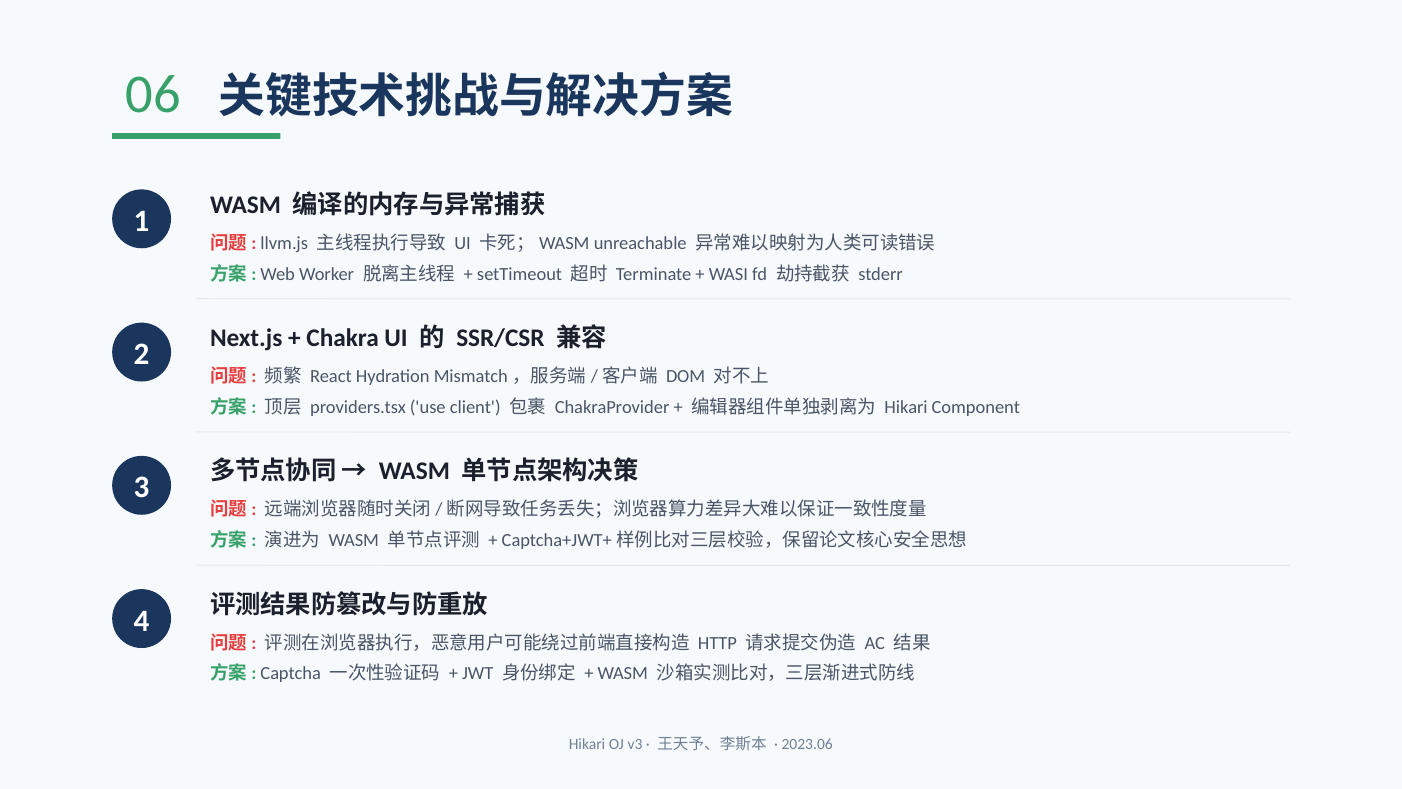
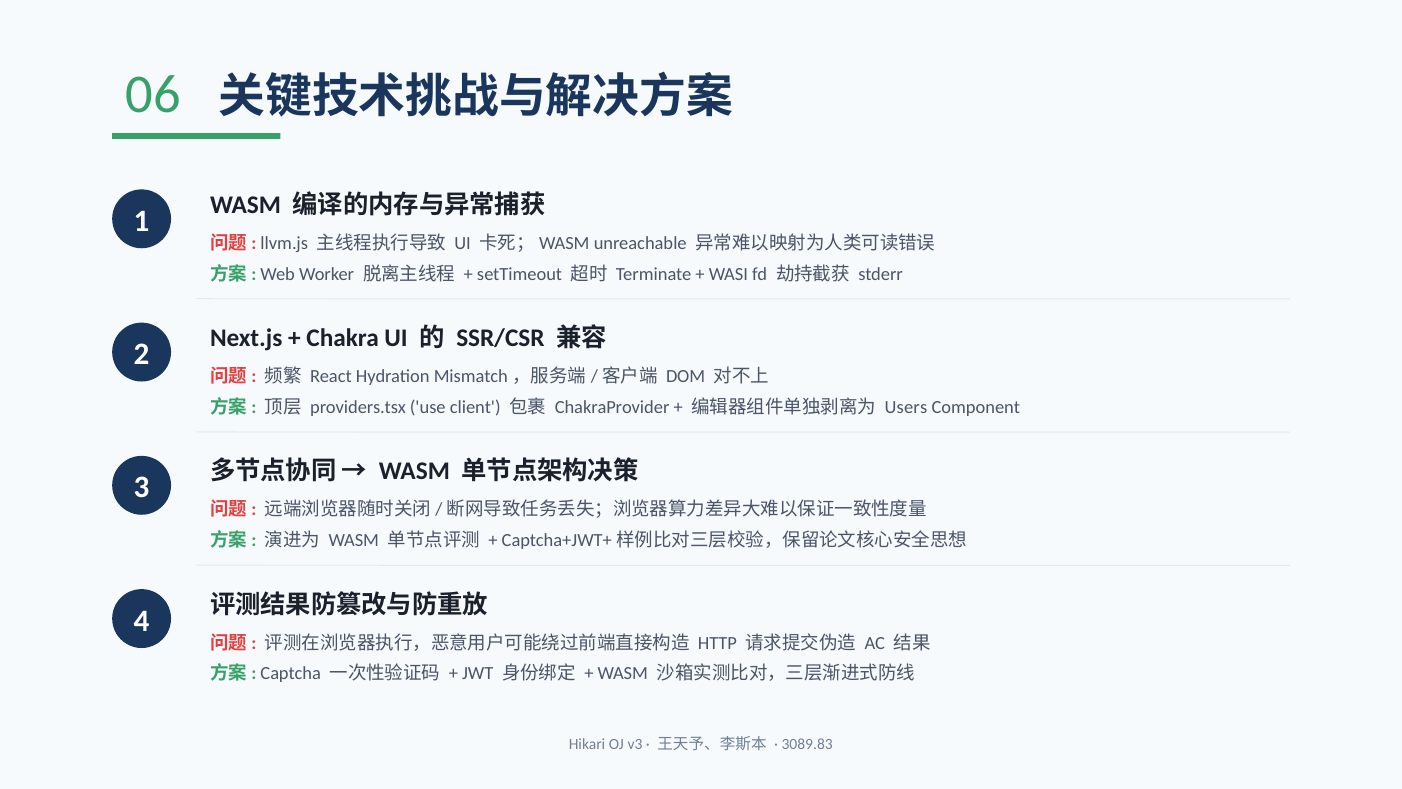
Hikari: Hikari -> Users (906, 407)
2023.06: 2023.06 -> 3089.83 (807, 744)
